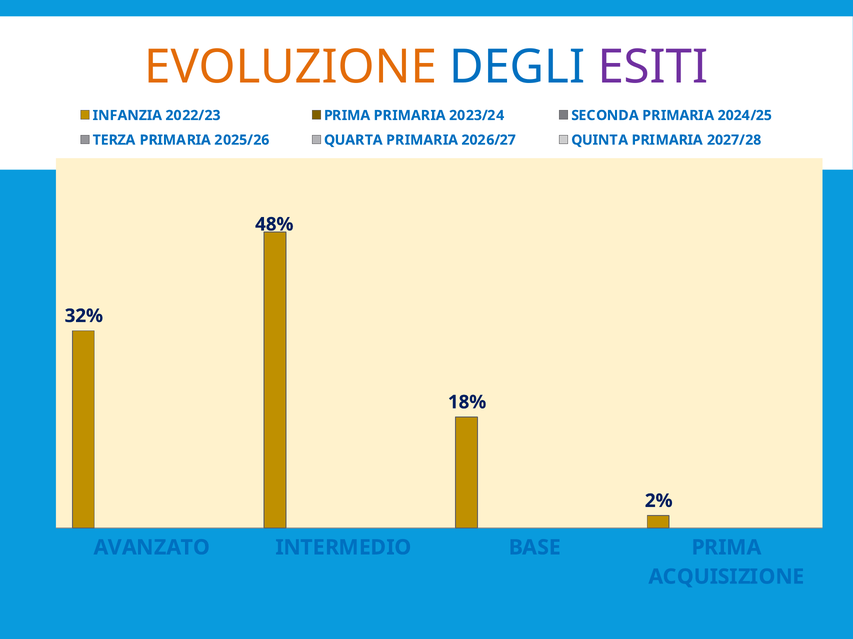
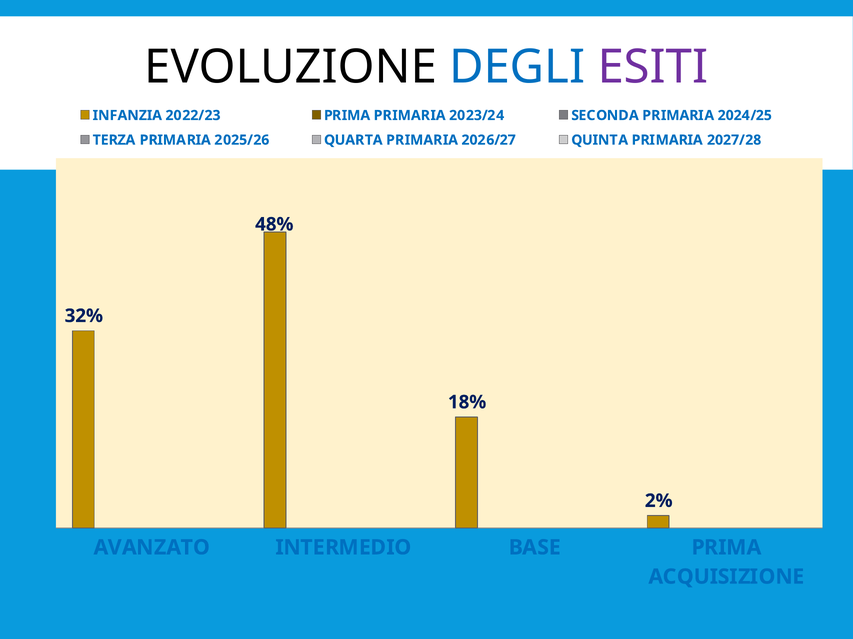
EVOLUZIONE colour: orange -> black (291, 67)
